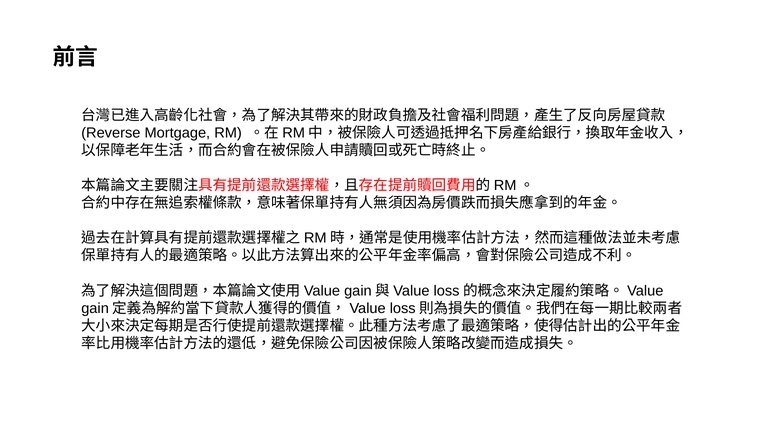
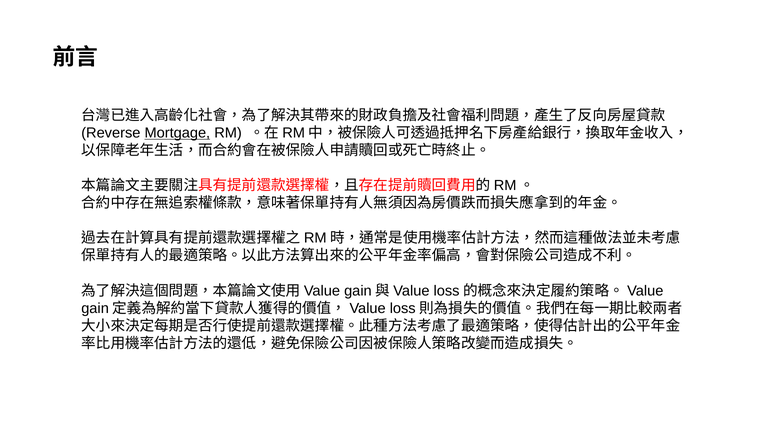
Mortgage underline: none -> present (177, 133)
